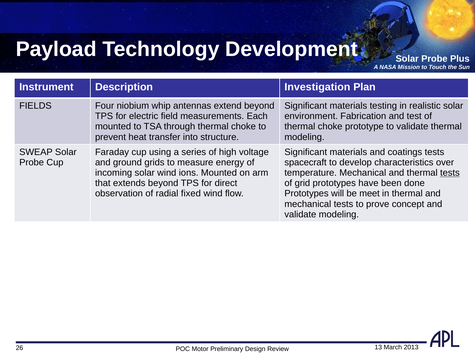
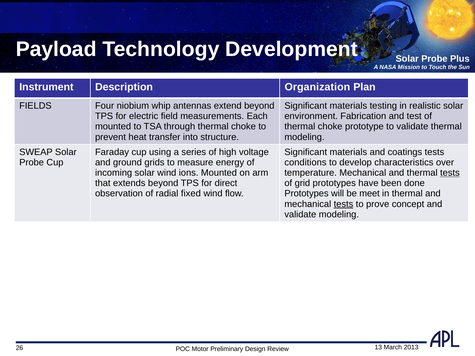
Investigation: Investigation -> Organization (317, 87)
spacecraft: spacecraft -> conditions (305, 163)
tests underline: none -> present (344, 204)
